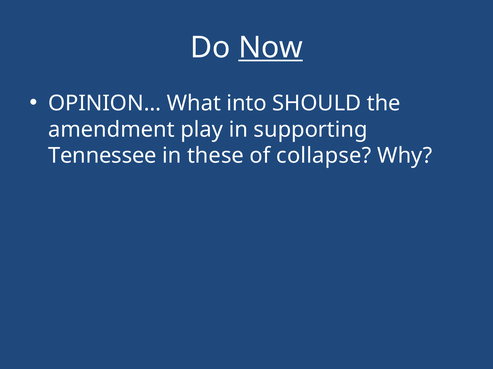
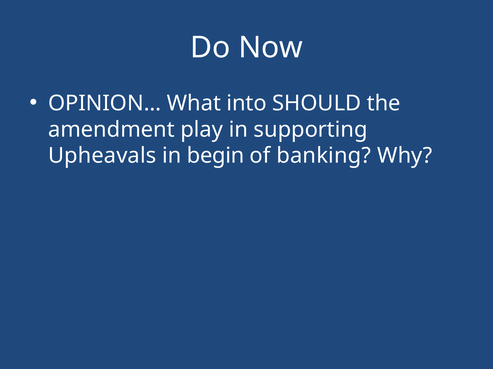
Now underline: present -> none (271, 48)
Tennessee: Tennessee -> Upheavals (102, 156)
these: these -> begin (216, 156)
collapse: collapse -> banking (324, 156)
